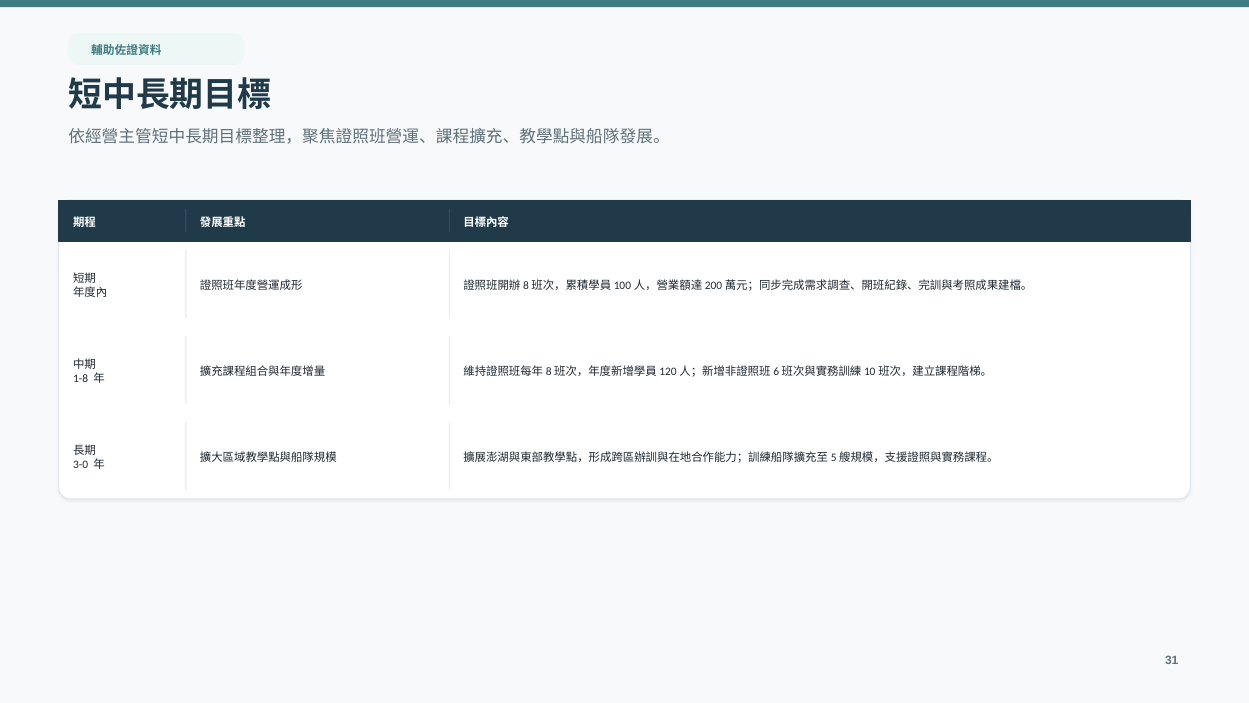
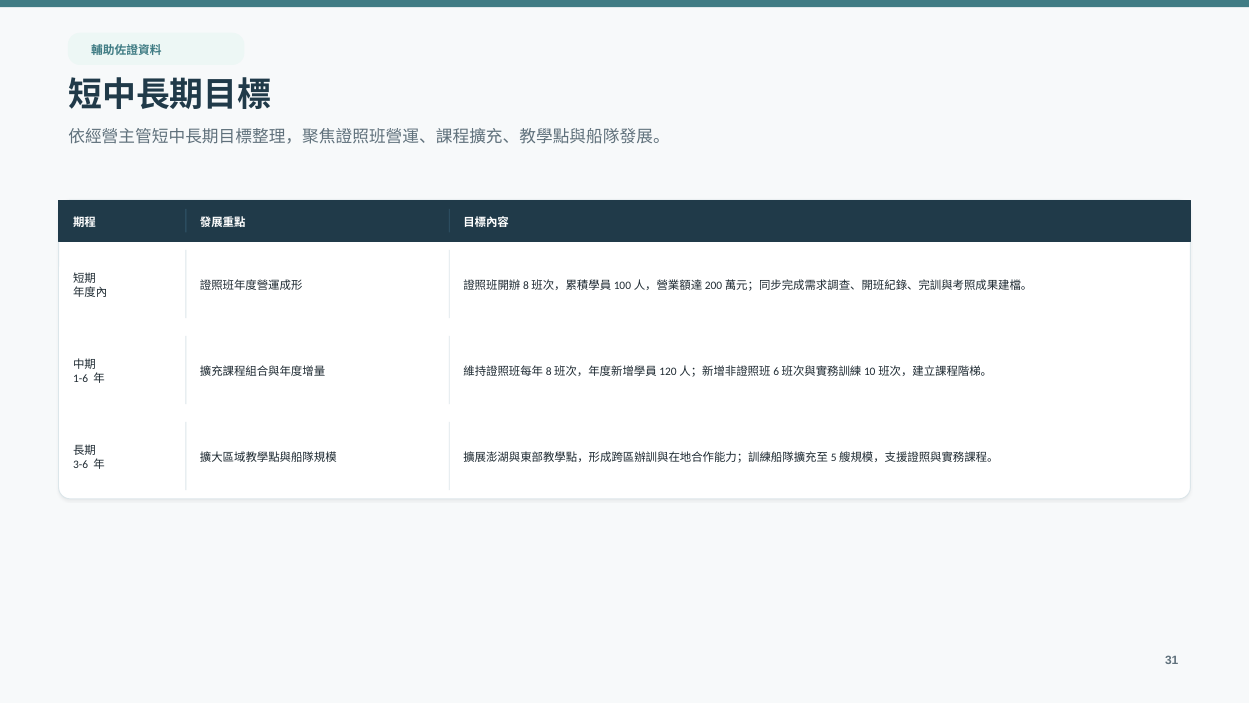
1-8: 1-8 -> 1-6 (81, 378)
3-0: 3-0 -> 3-6 (81, 464)
